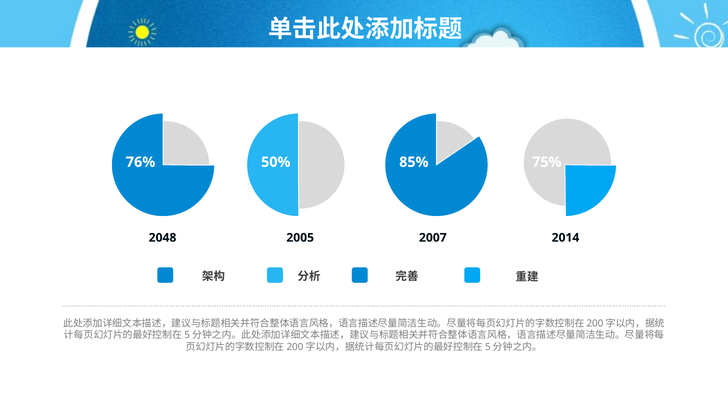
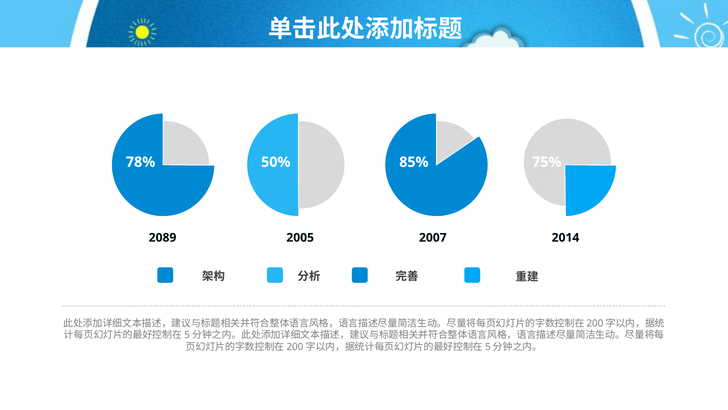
76%: 76% -> 78% (141, 162)
2048: 2048 -> 2089 (163, 237)
